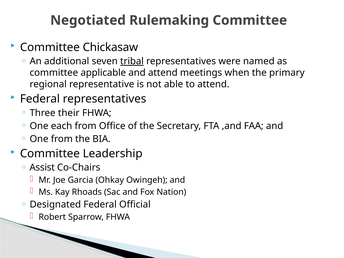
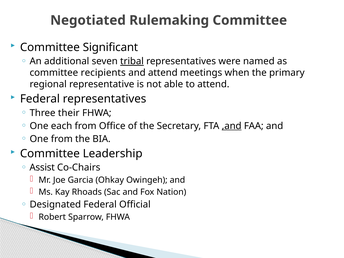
Chickasaw: Chickasaw -> Significant (110, 47)
applicable: applicable -> recipients (103, 73)
,and underline: none -> present (232, 126)
